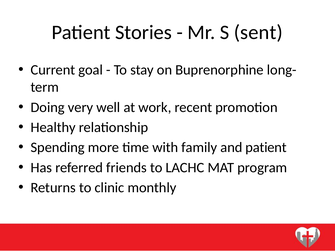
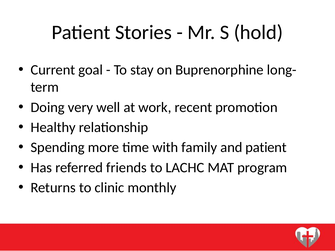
sent: sent -> hold (258, 32)
